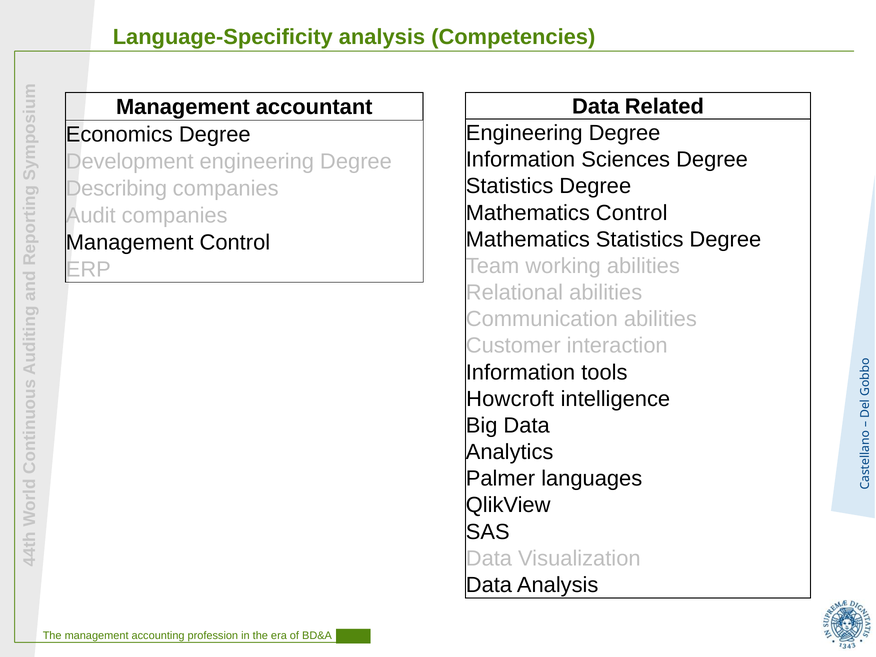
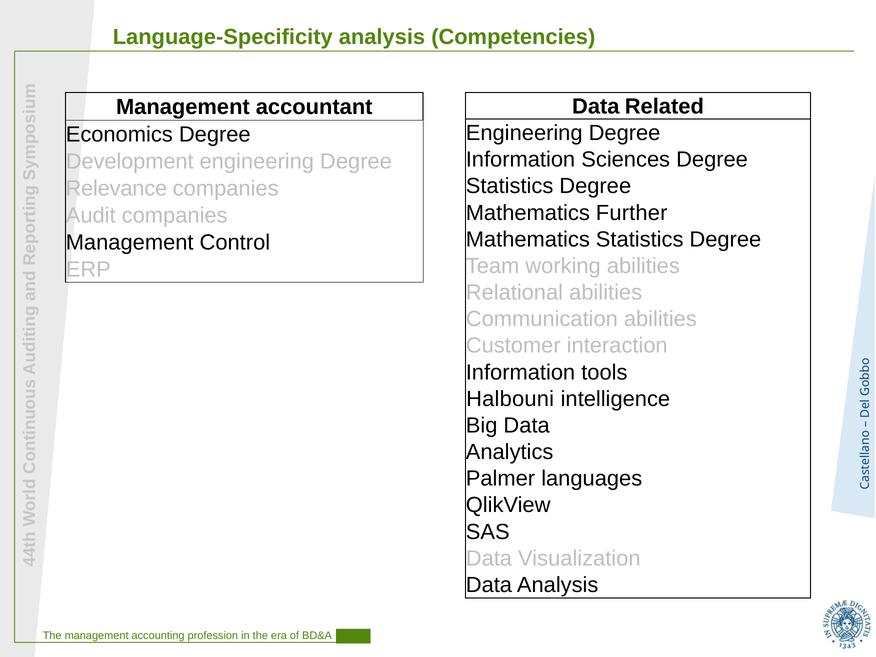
Describing: Describing -> Relevance (116, 188)
Mathematics Control: Control -> Further (632, 213)
Howcroft: Howcroft -> Halbouni (510, 399)
